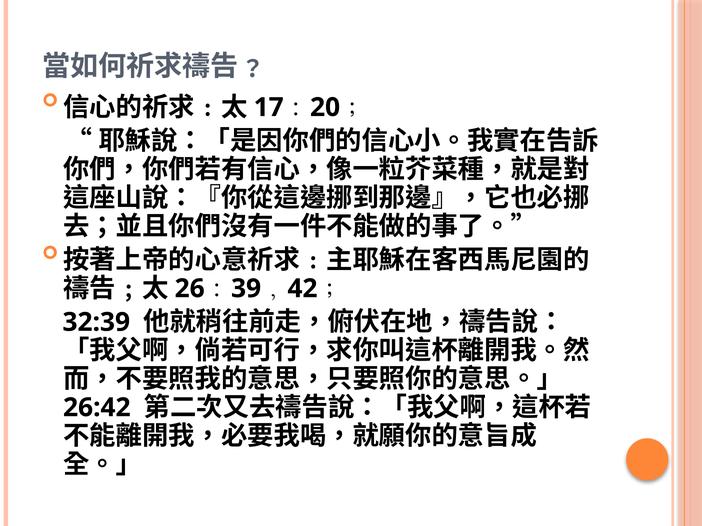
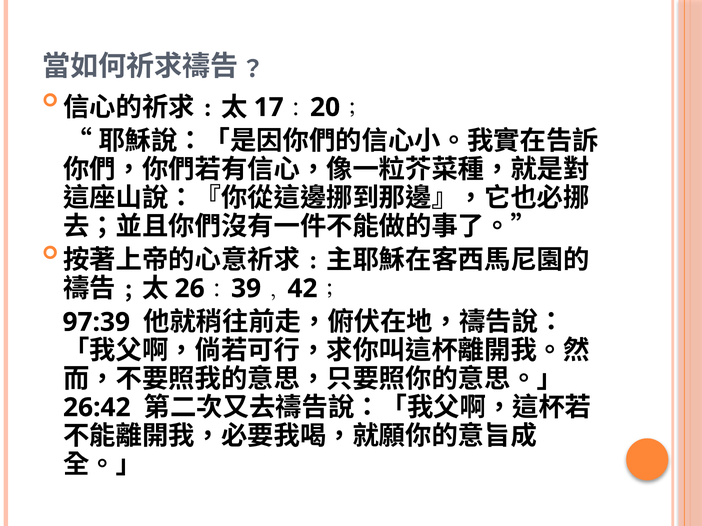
32:39: 32:39 -> 97:39 (96, 322)
